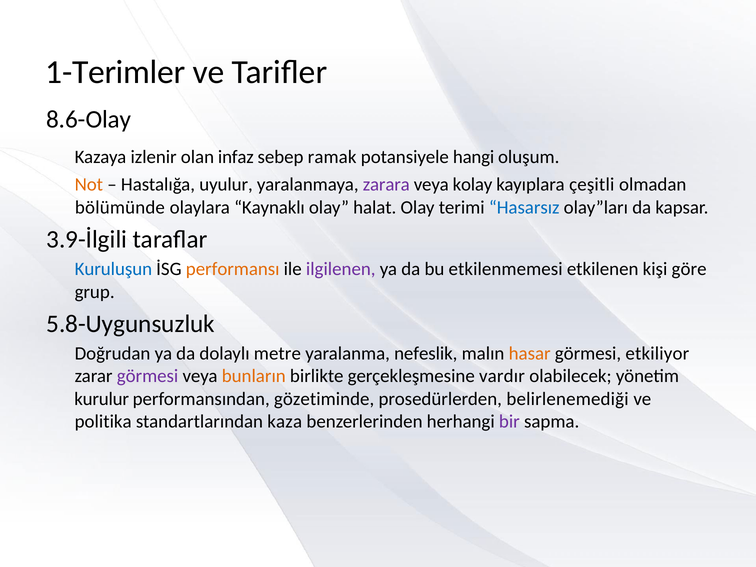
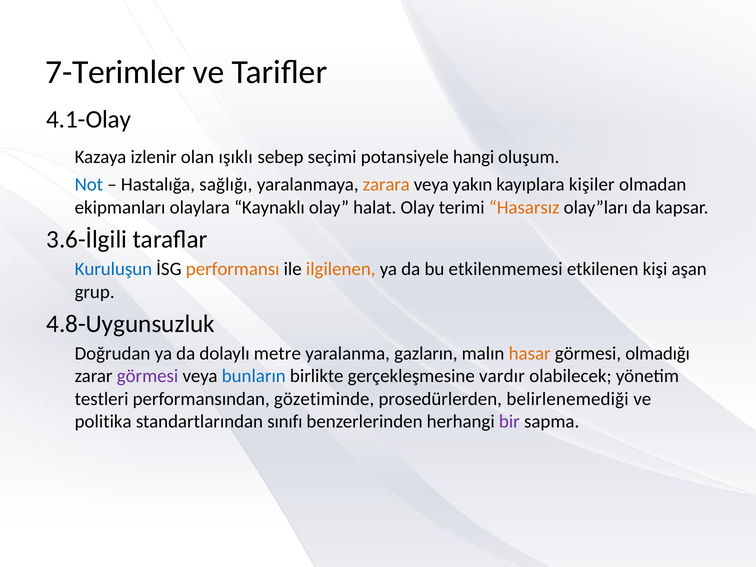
1-Terimler: 1-Terimler -> 7-Terimler (115, 72)
8.6-Olay: 8.6-Olay -> 4.1-Olay (89, 120)
infaz: infaz -> ışıklı (236, 157)
ramak: ramak -> seçimi (332, 157)
Not colour: orange -> blue (89, 185)
uyulur: uyulur -> sağlığı (226, 185)
zarara colour: purple -> orange (386, 185)
kolay: kolay -> yakın (473, 185)
çeşitli: çeşitli -> kişiler (592, 185)
bölümünde: bölümünde -> ekipmanları (120, 207)
Hasarsız colour: blue -> orange (524, 207)
3.9-İlgili: 3.9-İlgili -> 3.6-İlgili (87, 239)
ilgilenen colour: purple -> orange (341, 269)
göre: göre -> aşan (689, 269)
5.8-Uygunsuzluk: 5.8-Uygunsuzluk -> 4.8-Uygunsuzluk (131, 324)
nefeslik: nefeslik -> gazların (426, 354)
etkiliyor: etkiliyor -> olmadığı (658, 354)
bunların colour: orange -> blue (254, 376)
kurulur: kurulur -> testleri (102, 399)
kaza: kaza -> sınıfı (285, 422)
